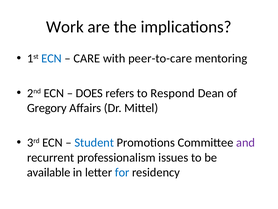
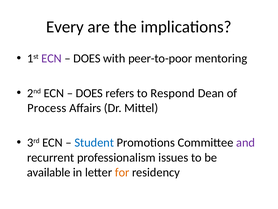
Work: Work -> Every (65, 27)
ECN colour: blue -> purple (51, 58)
CARE: CARE -> DOES (87, 58)
peer-to-care: peer-to-care -> peer-to-poor (160, 58)
Gregory: Gregory -> Process (47, 108)
for colour: blue -> orange (122, 172)
